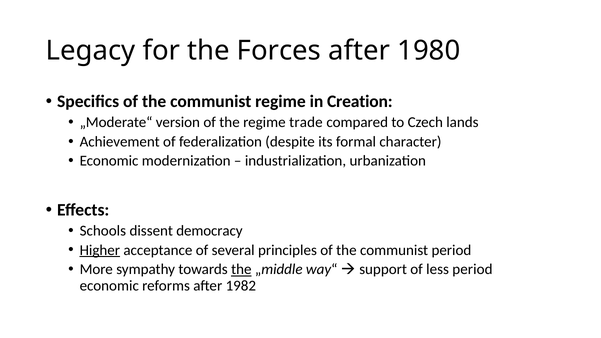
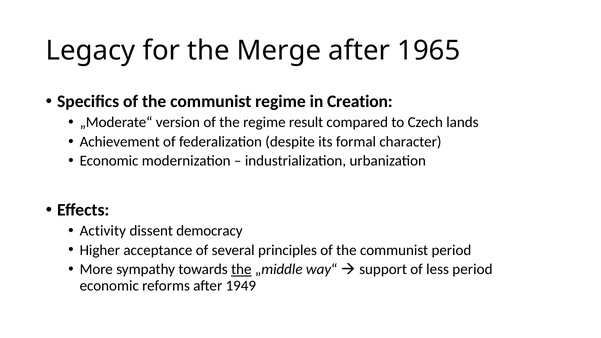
Forces: Forces -> Merge (279, 50)
1980: 1980 -> 1965 (429, 50)
trade: trade -> result (306, 122)
Schools: Schools -> Activity (103, 231)
Higher underline: present -> none (100, 250)
1982: 1982 -> 1949 (241, 286)
